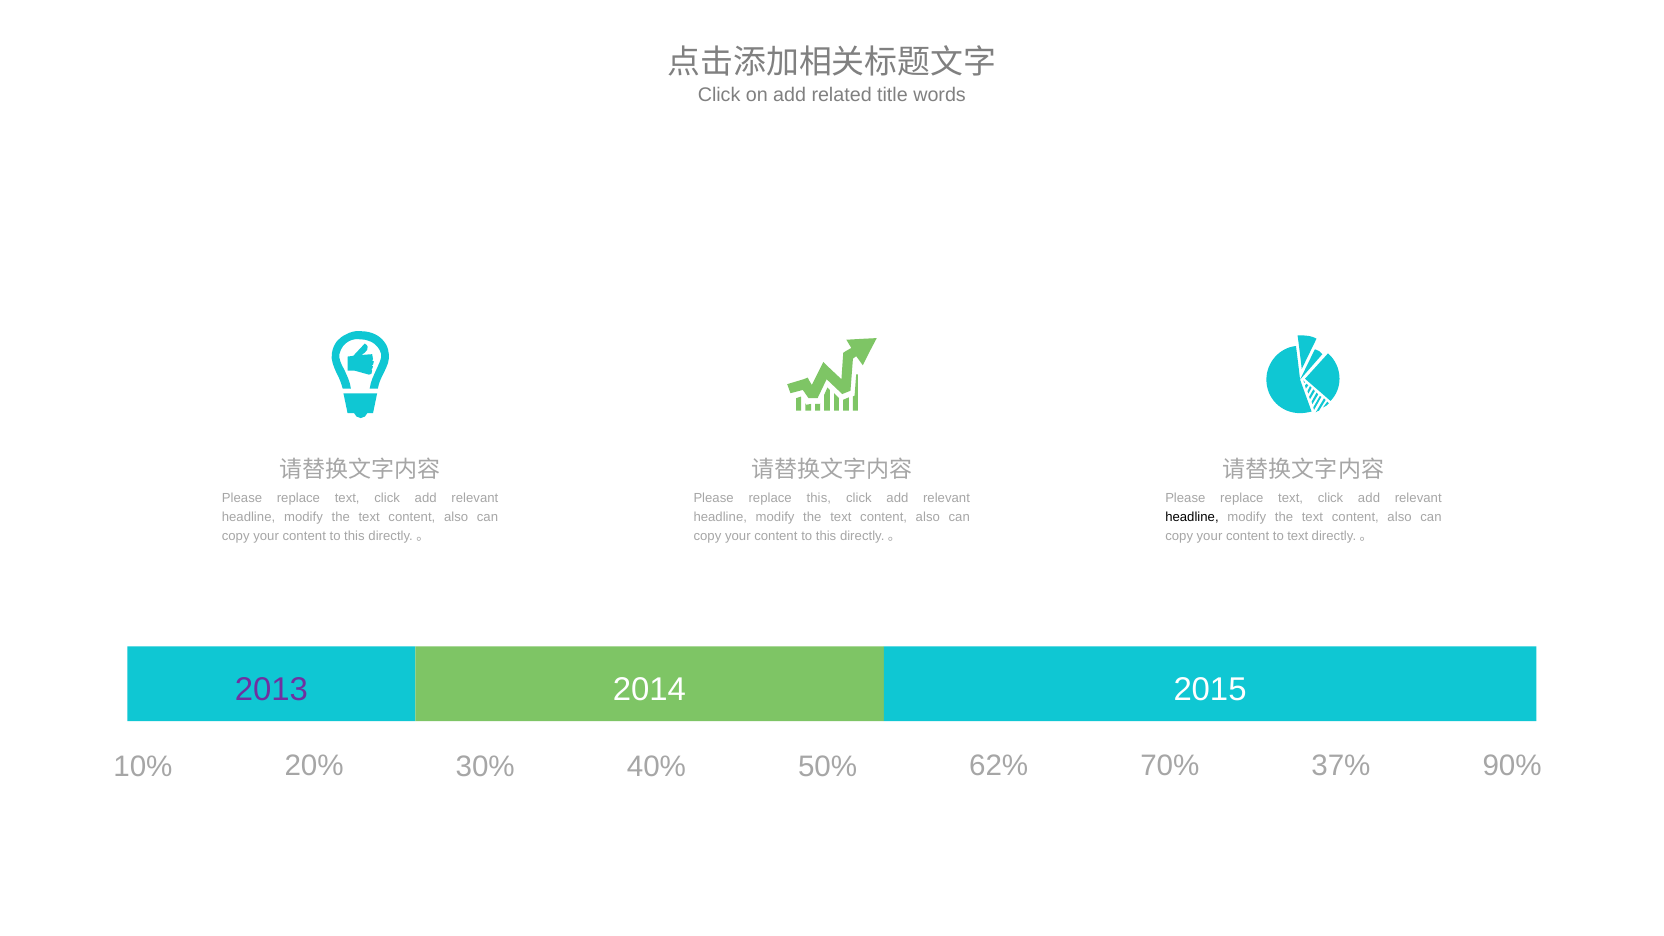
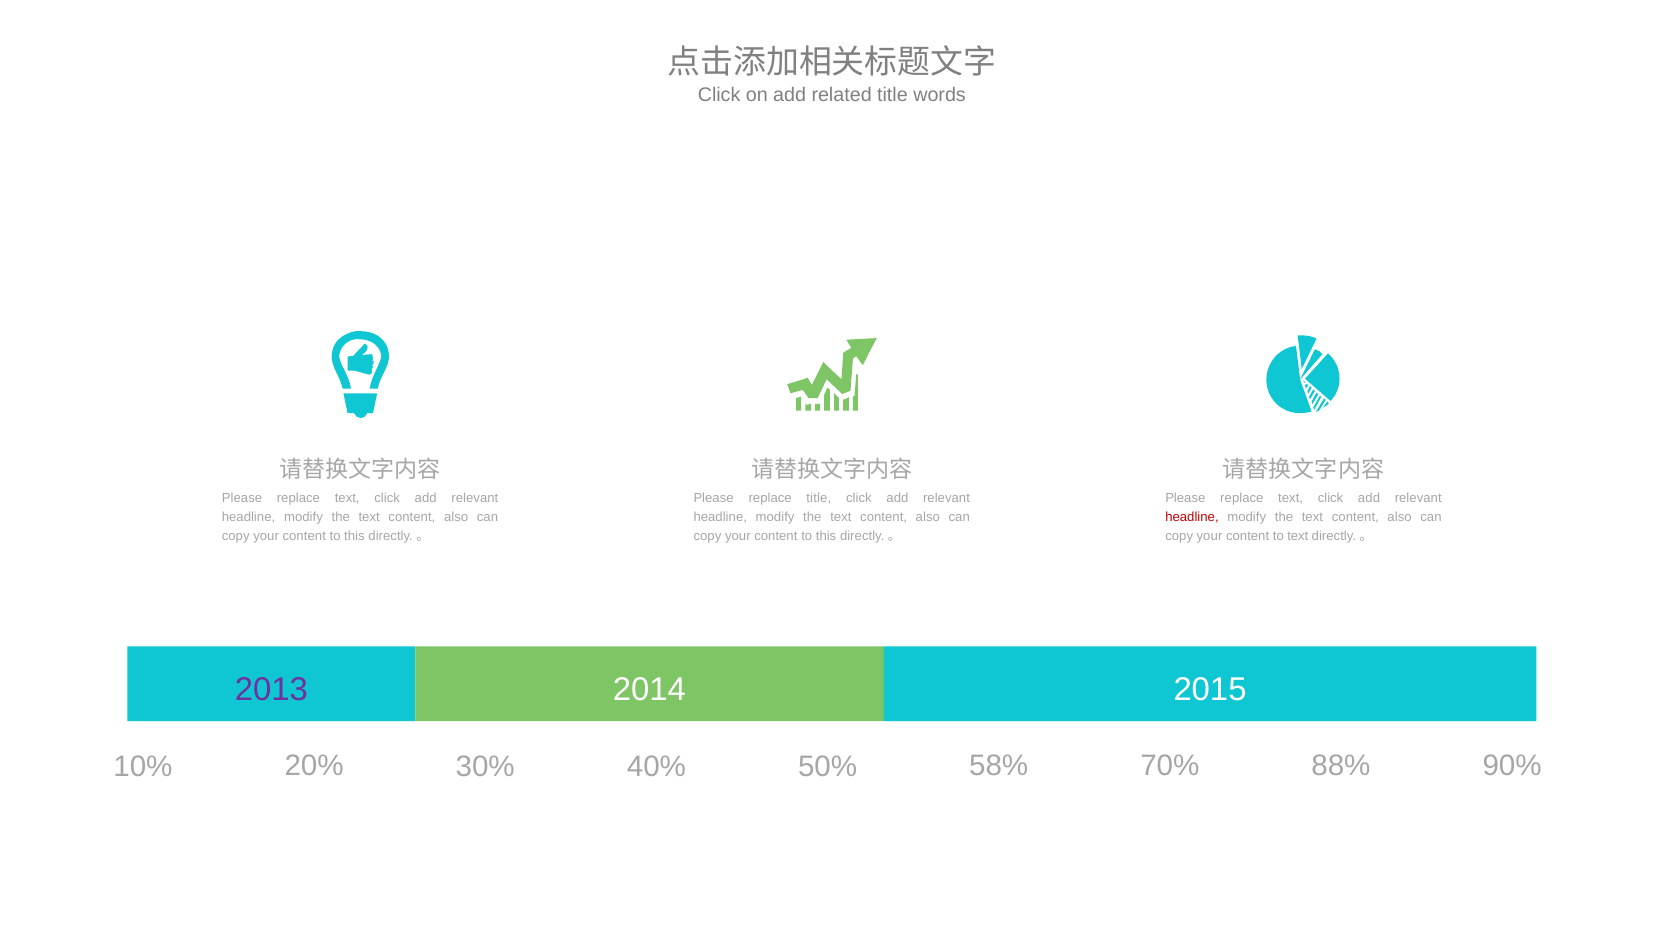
replace this: this -> title (819, 499)
headline colour: black -> red (1192, 517)
62%: 62% -> 58% (999, 766)
37%: 37% -> 88% (1341, 766)
